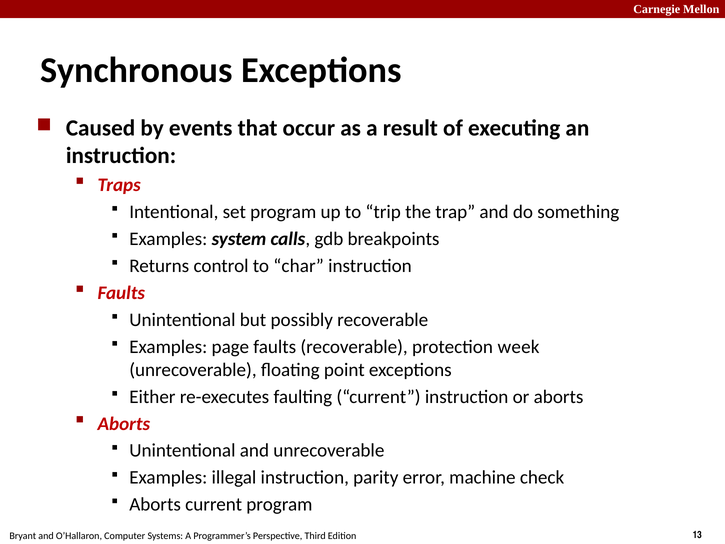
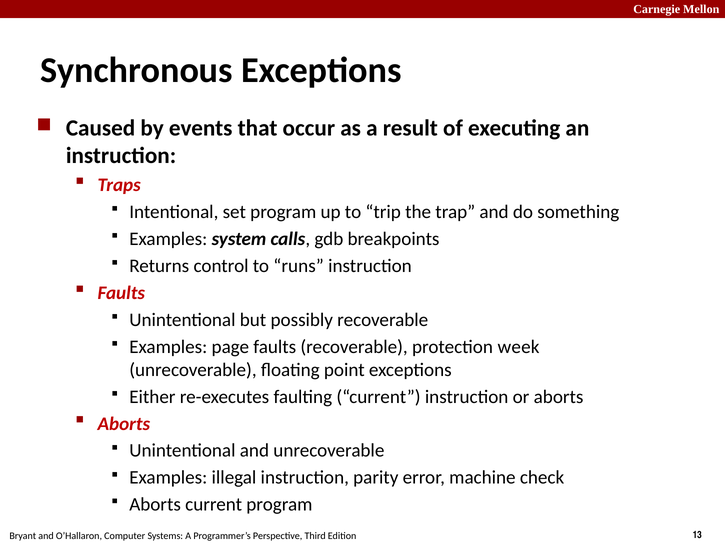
char: char -> runs (299, 266)
